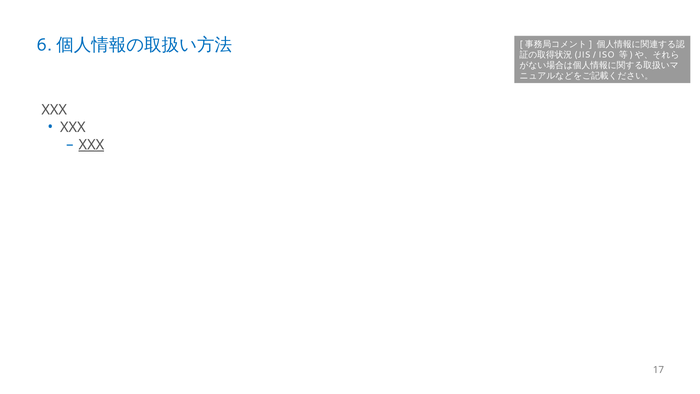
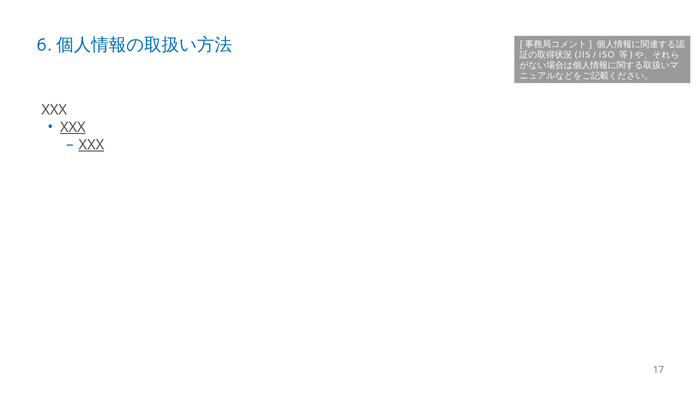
XXX underline: none -> present (73, 127)
